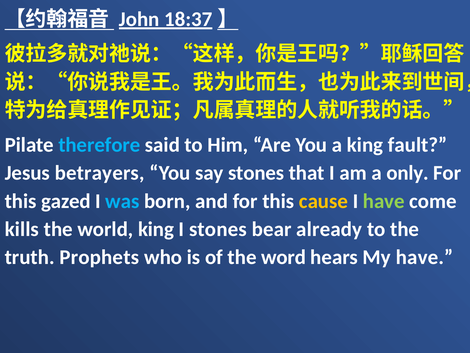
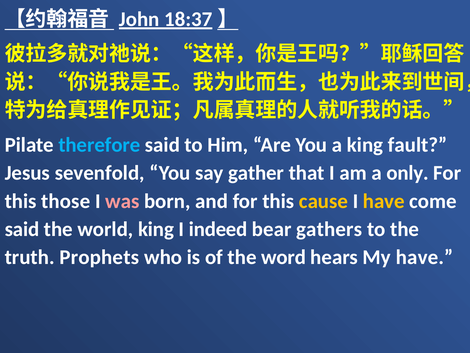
betrayers: betrayers -> sevenfold (100, 173)
say stones: stones -> gather (256, 173)
gazed: gazed -> those (66, 201)
was colour: light blue -> pink (122, 201)
have colour: light green -> yellow (384, 201)
kills: kills -> said (22, 229)
I stones: stones -> indeed (218, 229)
already: already -> gathers (329, 229)
